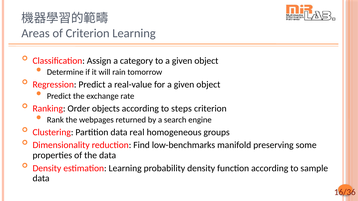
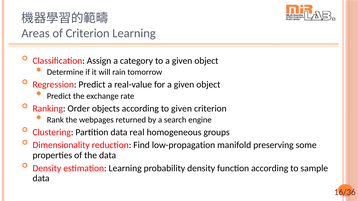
to steps: steps -> given (181, 109)
low-benchmarks: low-benchmarks -> low-propagation (184, 145)
